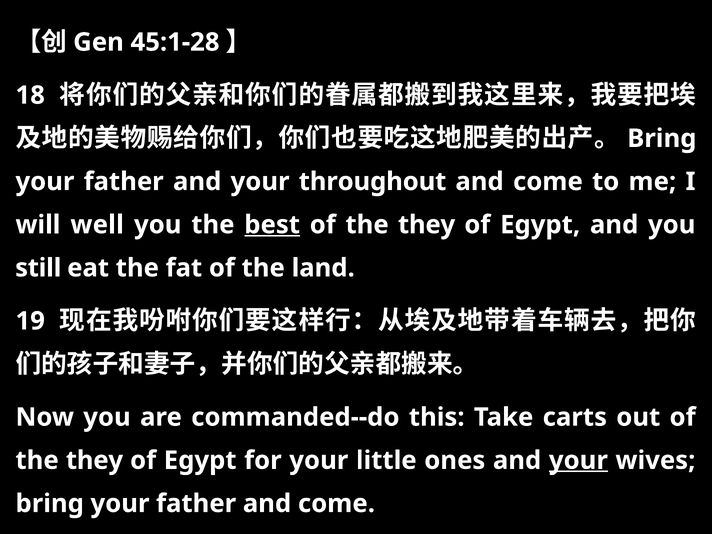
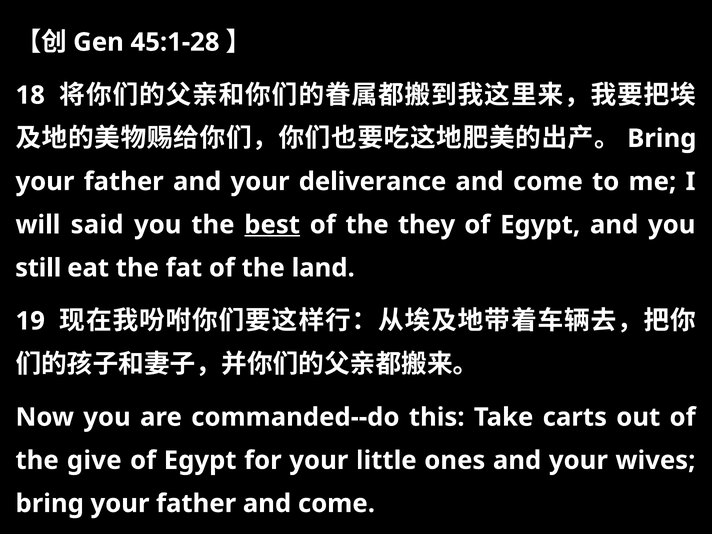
throughout: throughout -> deliverance (373, 182)
well: well -> said (97, 225)
they: they -> give (94, 460)
your underline: present -> none (578, 460)
